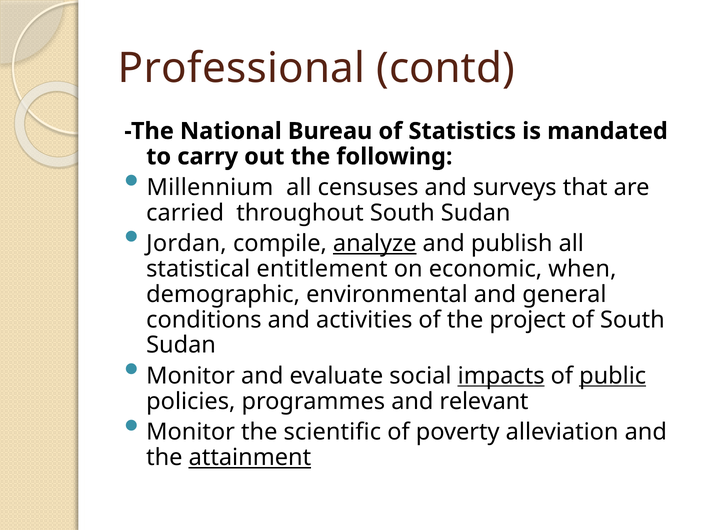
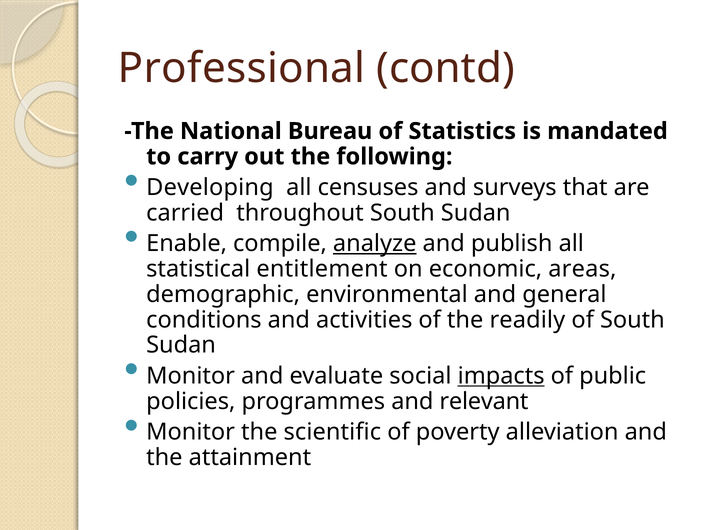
Millennium: Millennium -> Developing (210, 187)
Jordan: Jordan -> Enable (187, 244)
when: when -> areas (582, 269)
project: project -> readily (527, 320)
public underline: present -> none (613, 376)
attainment underline: present -> none (250, 458)
